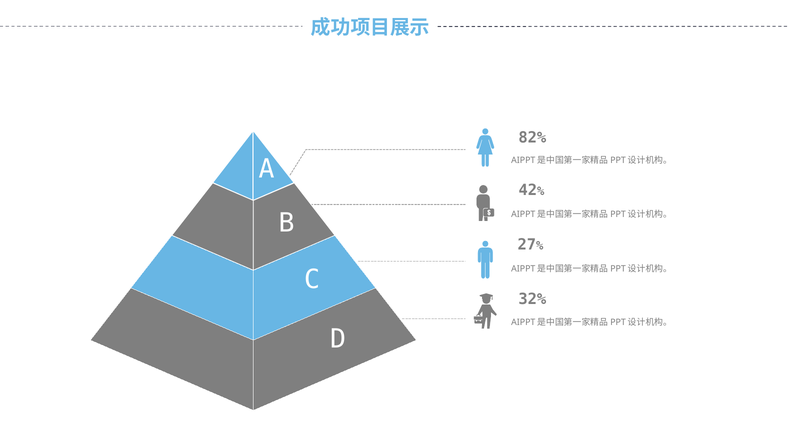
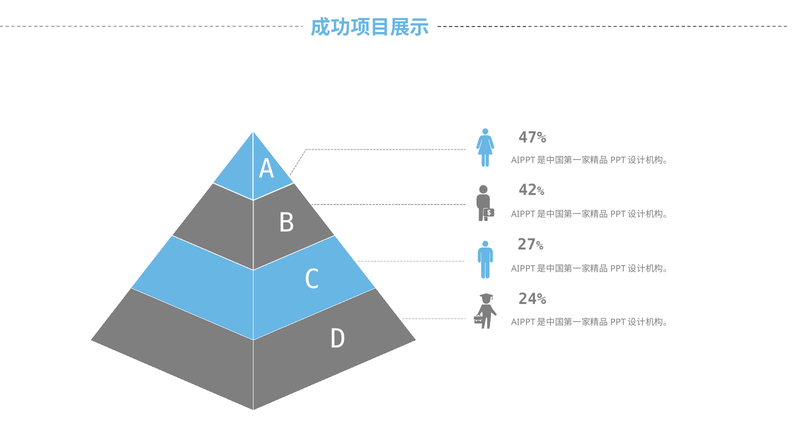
82%: 82% -> 47% (532, 137)
32%: 32% -> 24% (532, 299)
